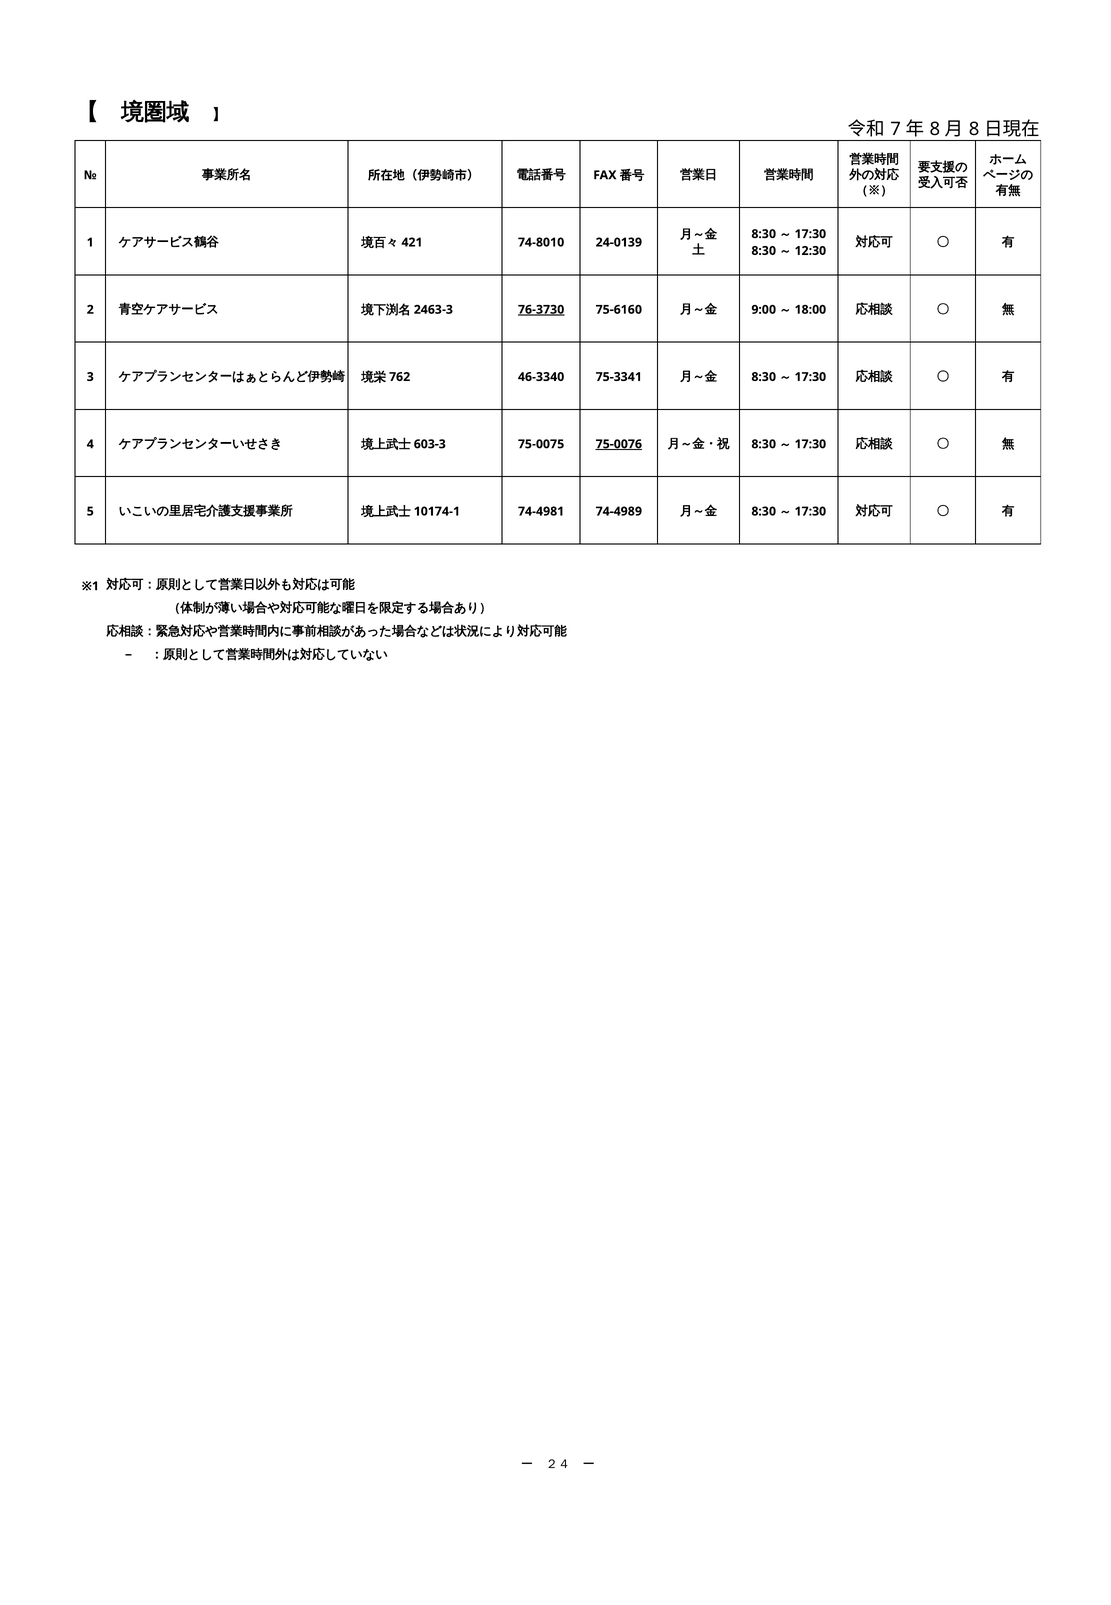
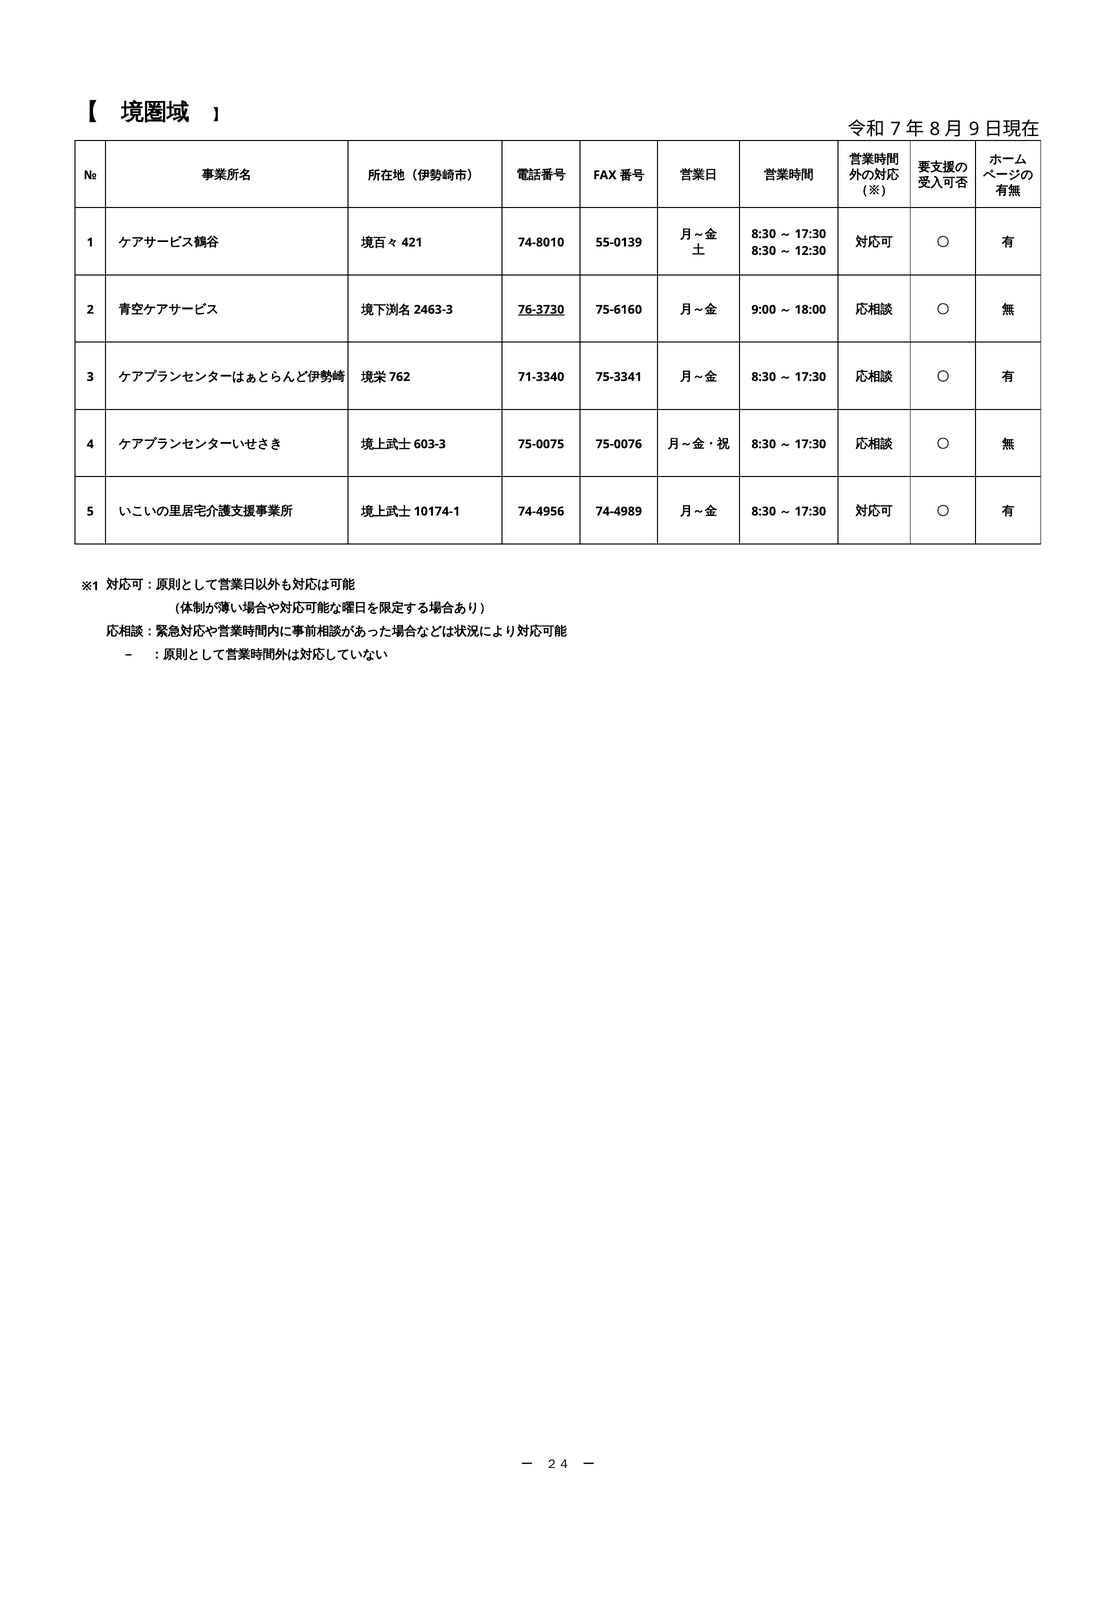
8: 8 -> 9 (974, 129)
24-0139: 24-0139 -> 55-0139 (619, 242)
46-3340: 46-3340 -> 71-3340 (541, 377)
75-0076 underline: present -> none (619, 444)
74-4981: 74-4981 -> 74-4956 (541, 511)
